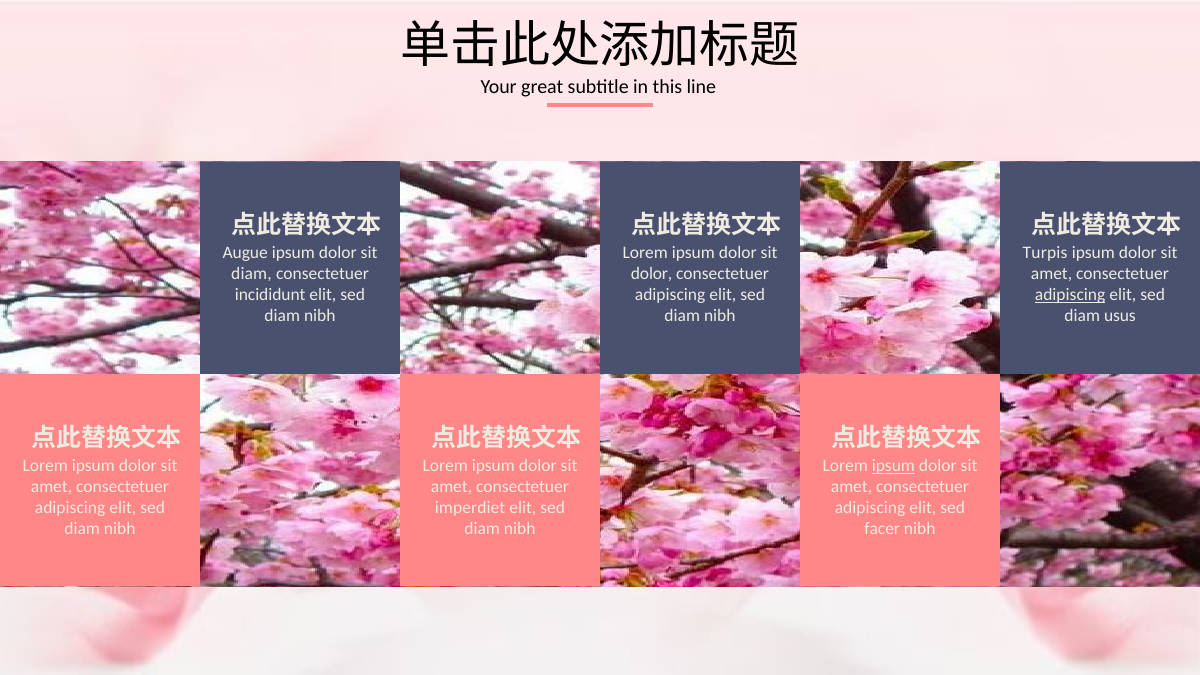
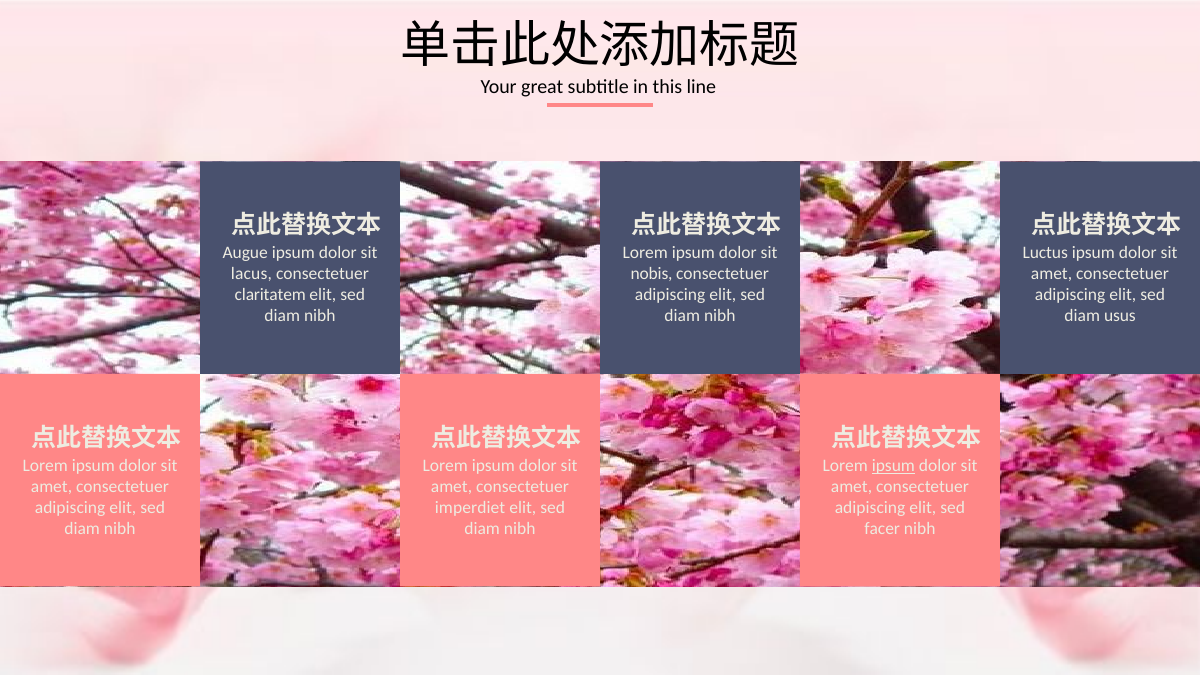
Turpis: Turpis -> Luctus (1045, 253)
diam: diam -> lacus (251, 274)
dolor: dolor -> nobis (652, 274)
incididunt: incididunt -> claritatem (270, 295)
adipiscing underline: present -> none (1070, 295)
